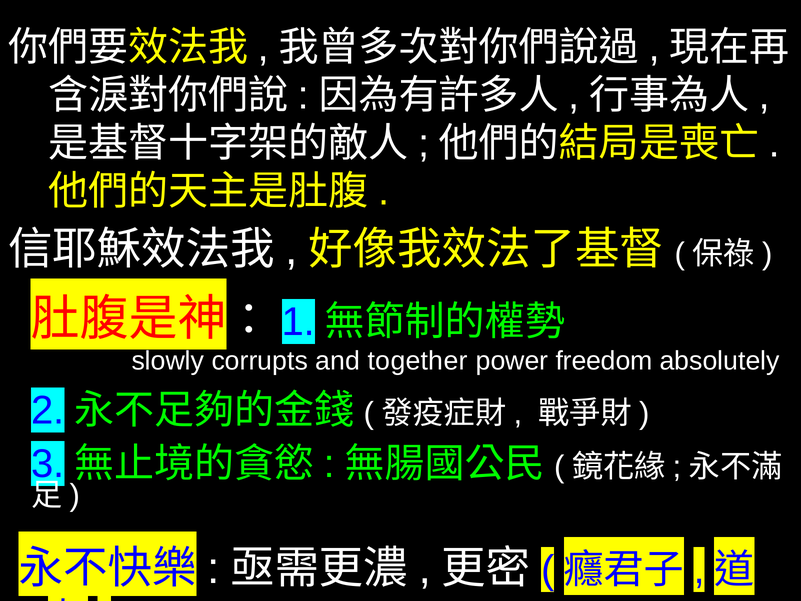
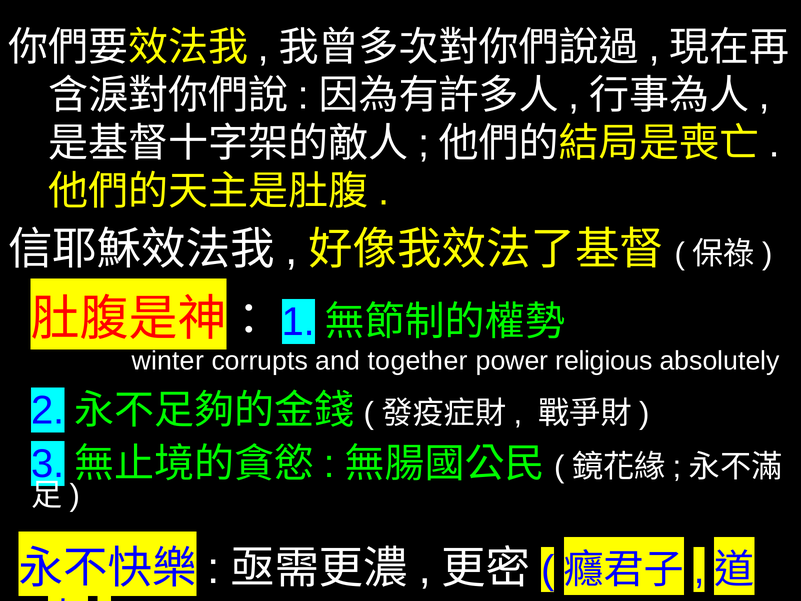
slowly: slowly -> winter (168, 361)
freedom: freedom -> religious (604, 361)
